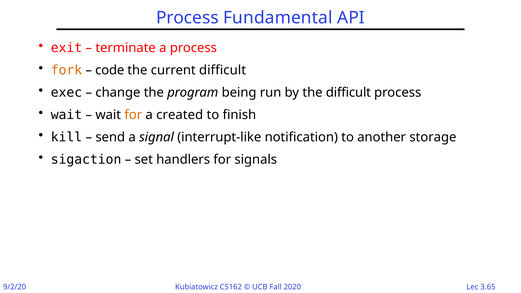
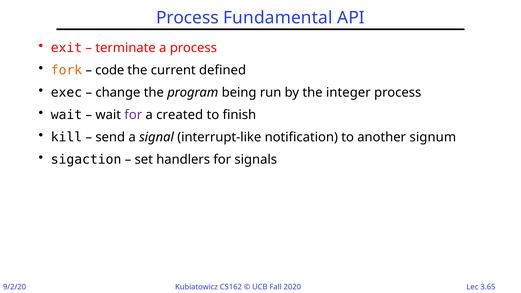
current difficult: difficult -> defined (223, 70)
the difficult: difficult -> integer (348, 93)
for colour: orange -> purple (133, 115)
storage: storage -> signum (433, 137)
